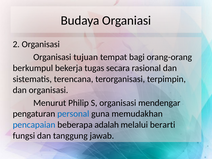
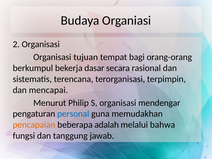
tugas: tugas -> dasar (94, 68)
dan organisasi: organisasi -> mencapai (48, 90)
pencapaian colour: blue -> orange (34, 125)
berarti: berarti -> bahwa (163, 125)
